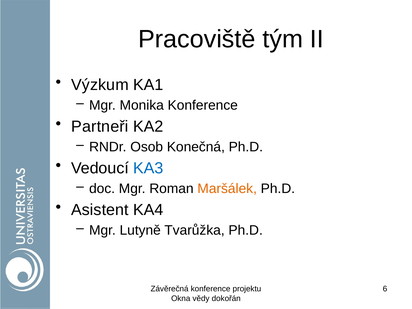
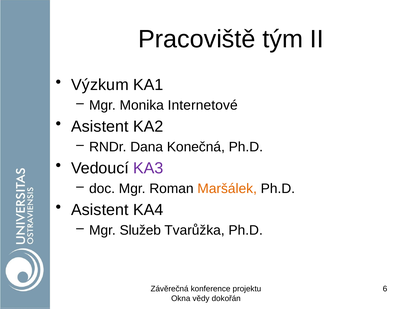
Monika Konference: Konference -> Internetové (203, 105)
Partneři: Partneři -> Asistent (100, 127)
Osob: Osob -> Dana (147, 147)
KA3 colour: blue -> purple (148, 168)
Lutyně: Lutyně -> Služeb (140, 230)
